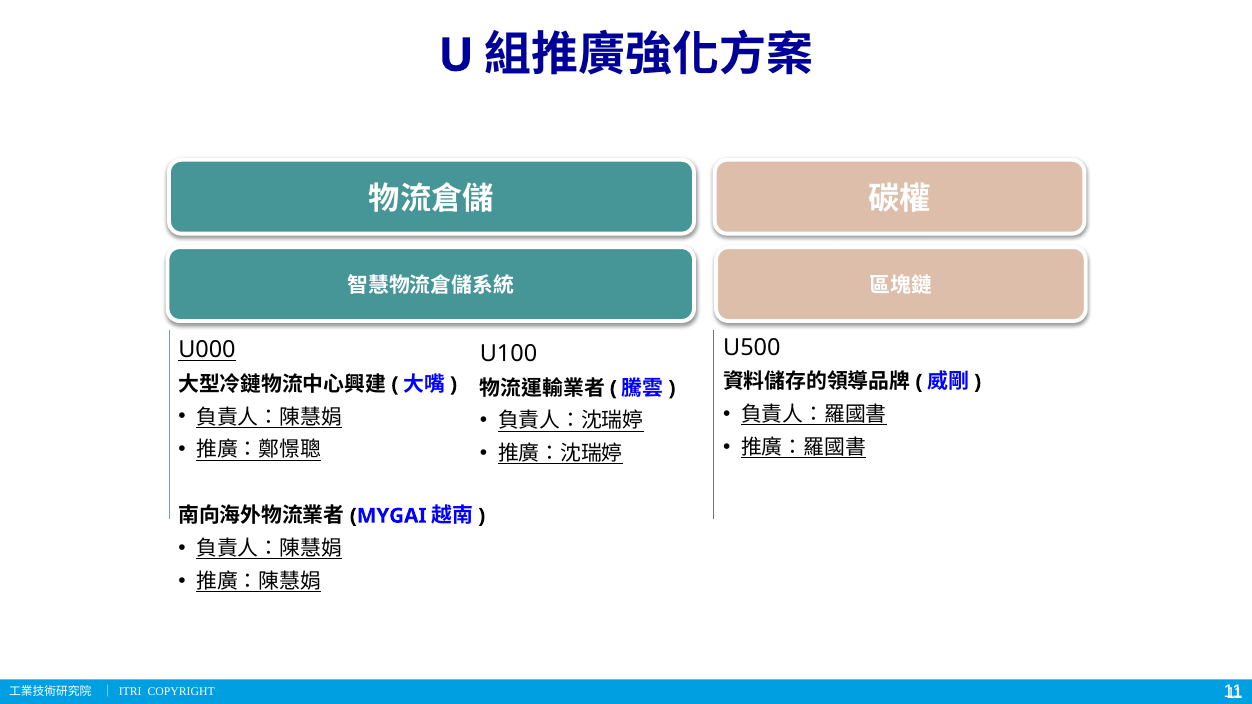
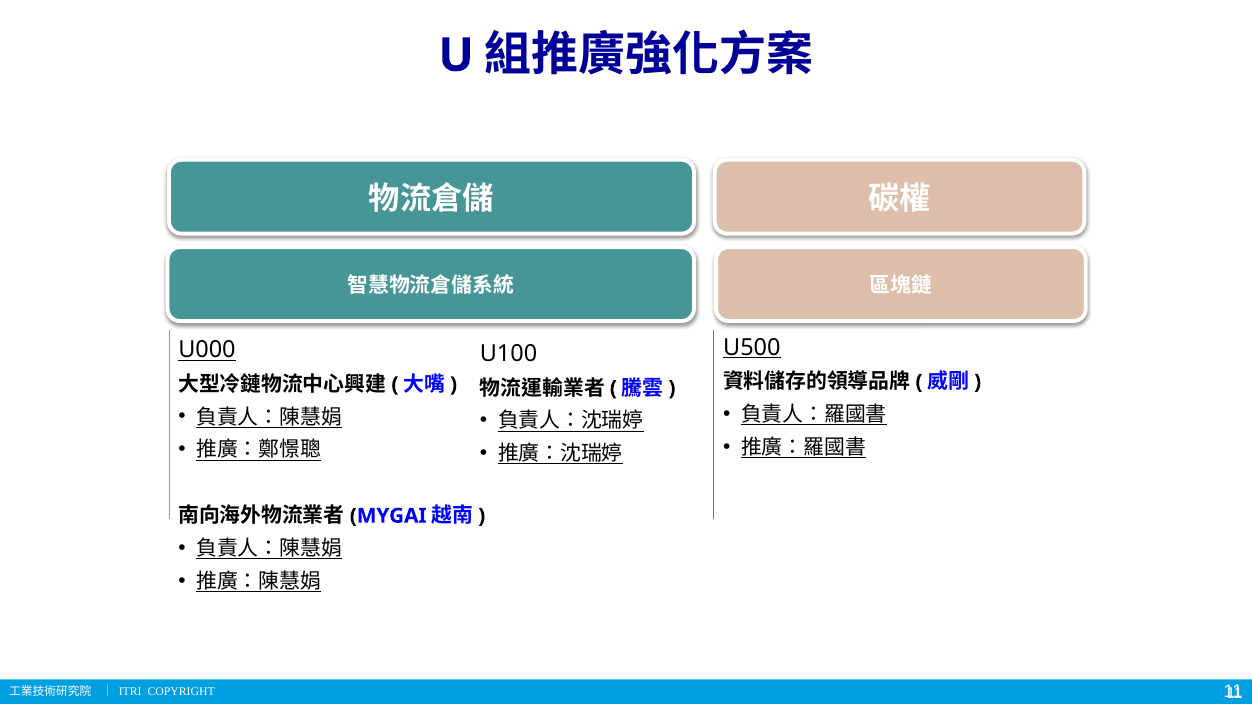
U500 underline: none -> present (752, 348)
